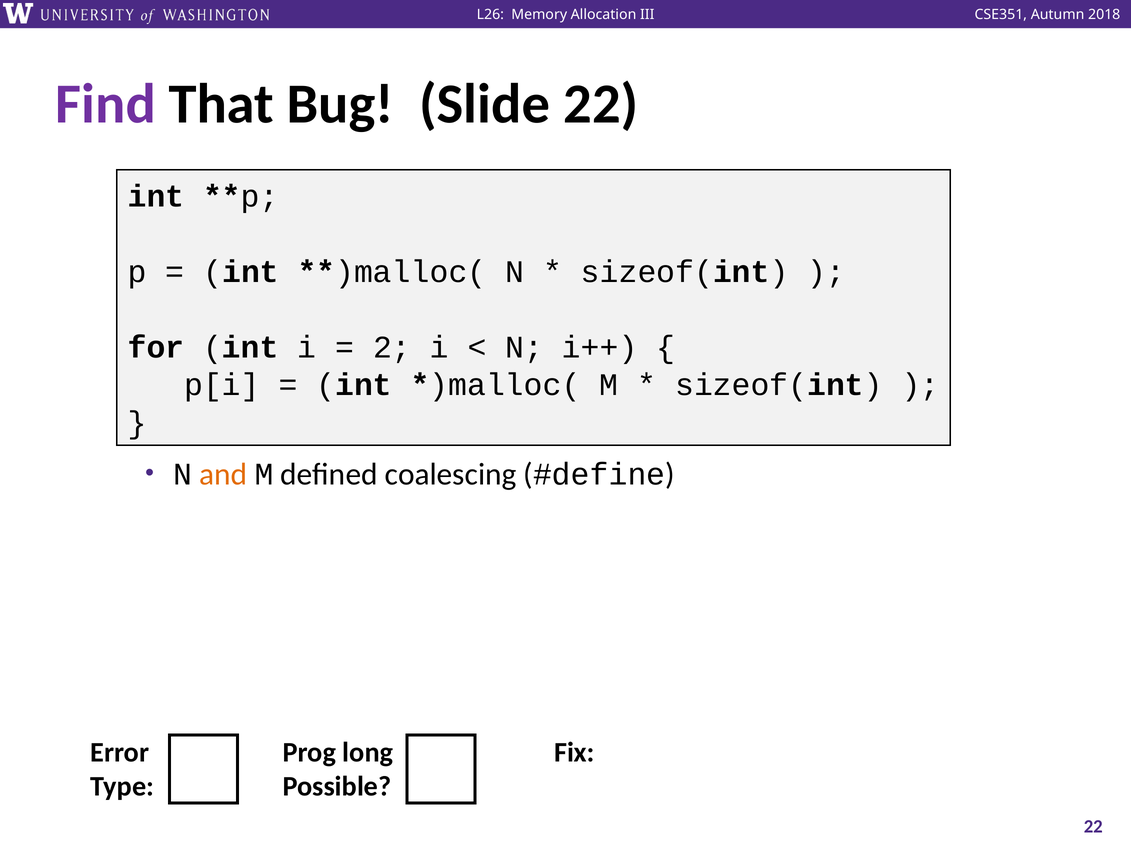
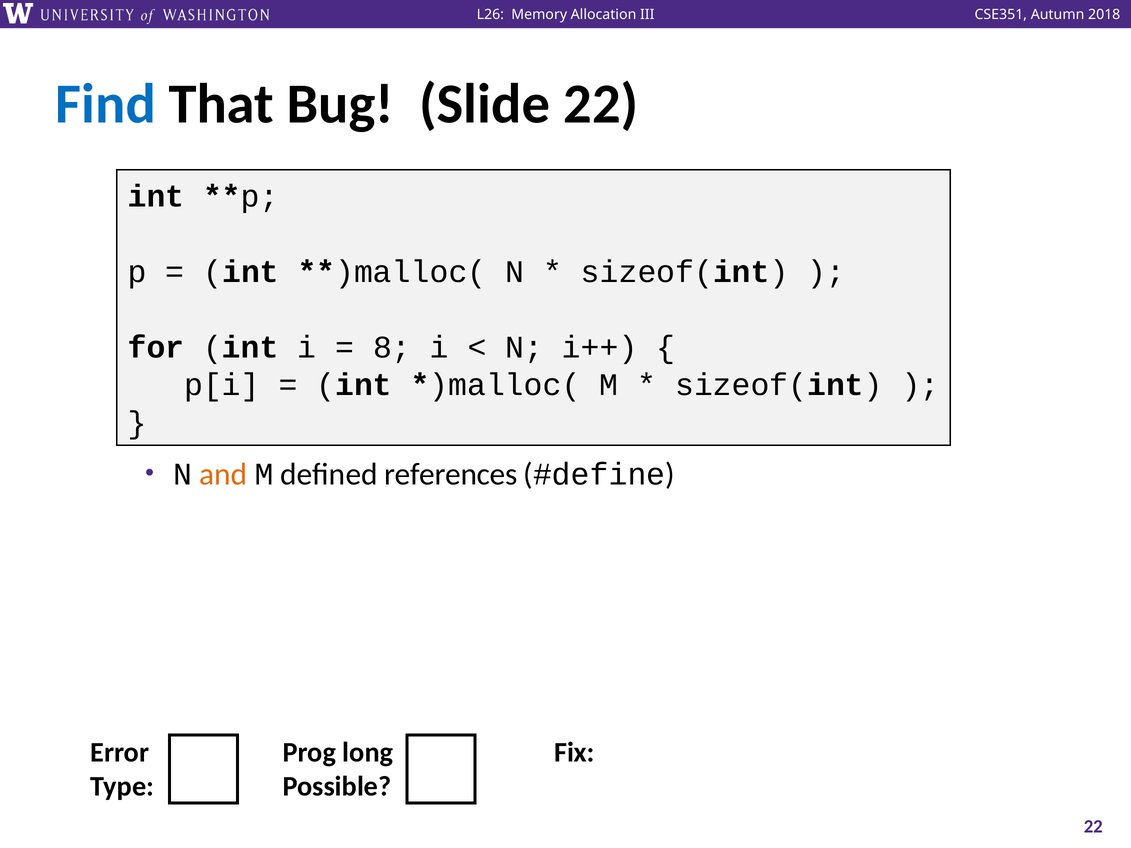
Find colour: purple -> blue (106, 104)
2: 2 -> 8 (392, 347)
coalescing: coalescing -> references (451, 474)
